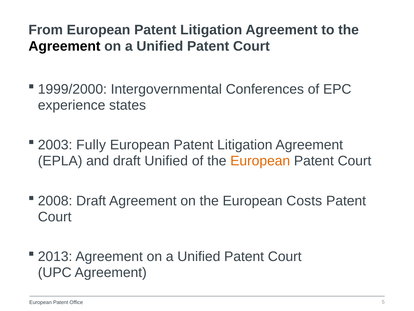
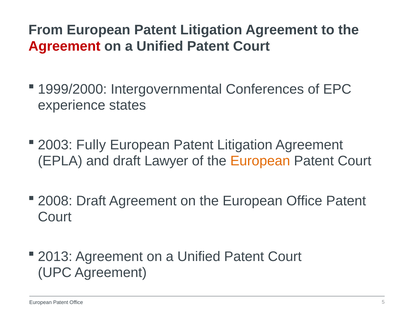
Agreement colour: black -> red (64, 46)
draft Unified: Unified -> Lawyer (166, 161)
European Costs: Costs -> Office (304, 200)
